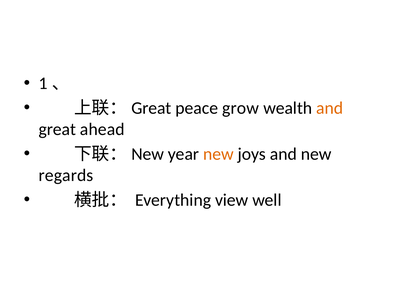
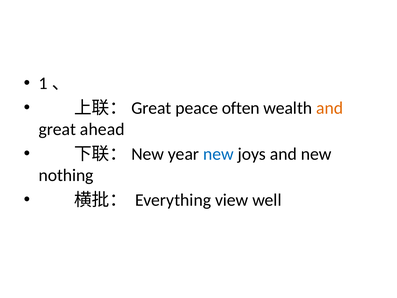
grow: grow -> often (241, 108)
new colour: orange -> blue (218, 154)
regards: regards -> nothing (66, 175)
